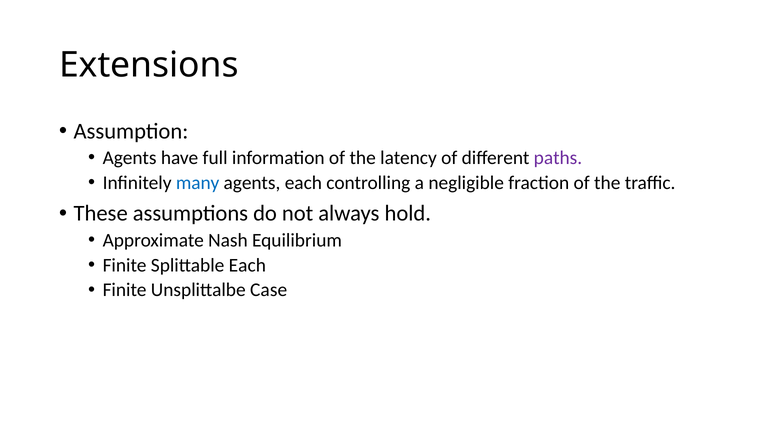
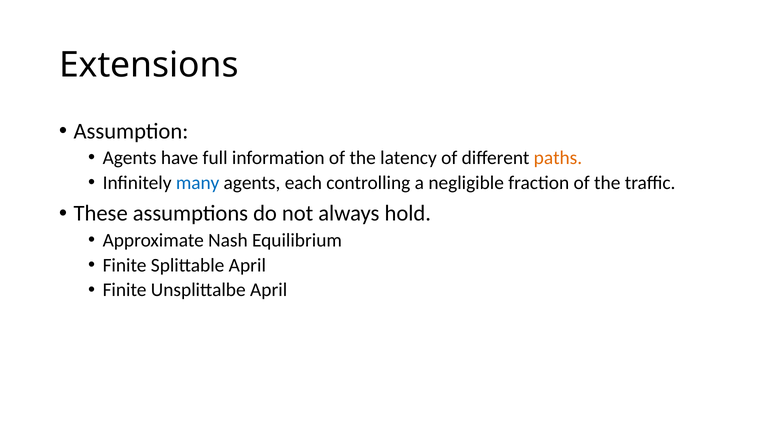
paths colour: purple -> orange (558, 158)
Splittable Each: Each -> April (247, 265)
Unsplittalbe Case: Case -> April (269, 290)
